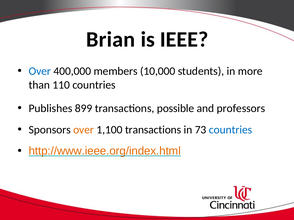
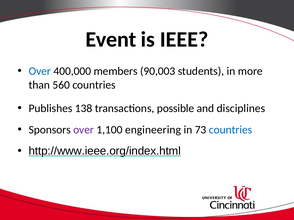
Brian: Brian -> Event (111, 40)
10,000: 10,000 -> 90,003 (158, 71)
110: 110 -> 560 (61, 85)
899: 899 -> 138 (84, 109)
professors: professors -> disciplines (241, 109)
over colour: orange -> purple (84, 130)
1,100 transactions: transactions -> engineering (153, 130)
http://www.ieee.org/index.html colour: orange -> black (105, 151)
